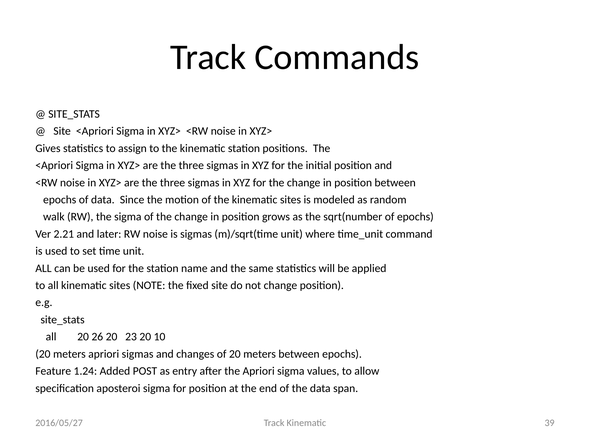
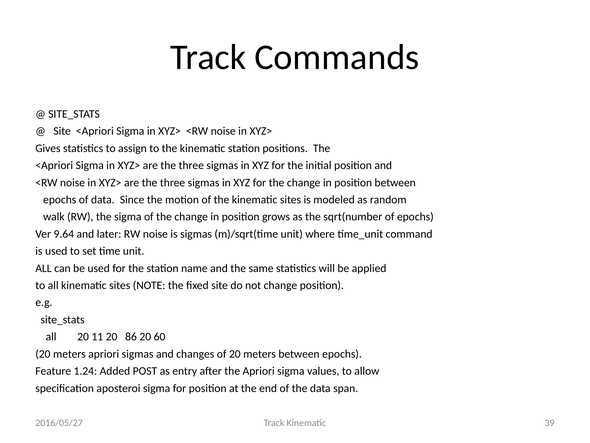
2.21: 2.21 -> 9.64 (64, 234)
26: 26 -> 11 (97, 336)
23: 23 -> 86 (131, 336)
10: 10 -> 60 (160, 336)
